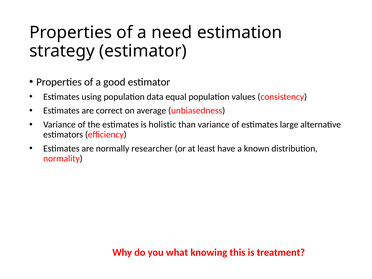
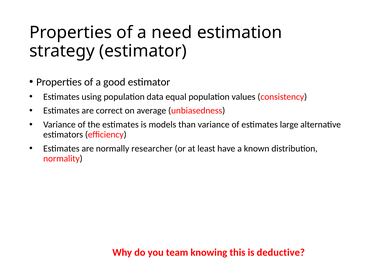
holistic: holistic -> models (162, 125)
what: what -> team (177, 253)
treatment: treatment -> deductive (281, 253)
